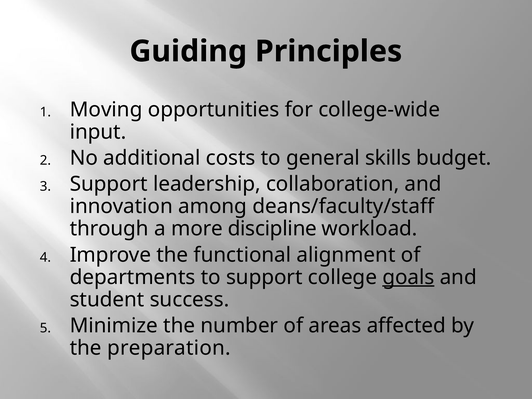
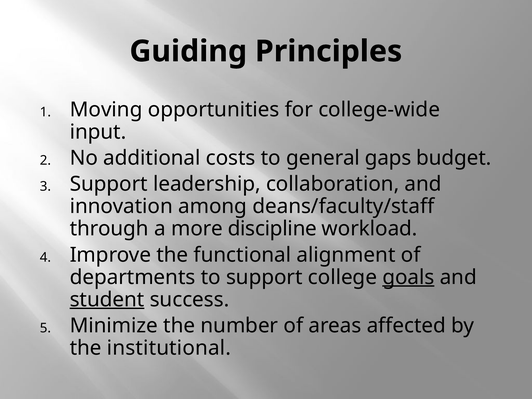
skills: skills -> gaps (388, 158)
student underline: none -> present (107, 300)
preparation: preparation -> institutional (169, 348)
